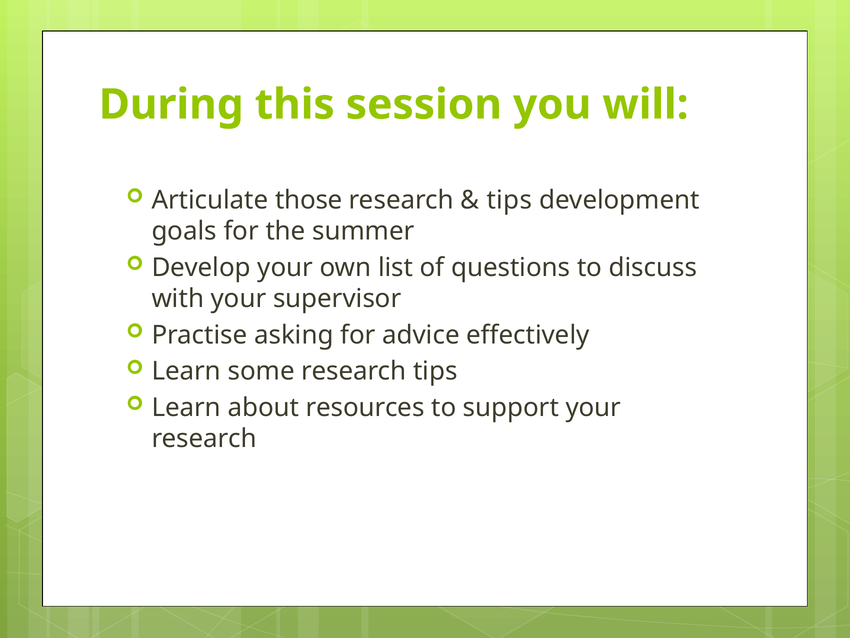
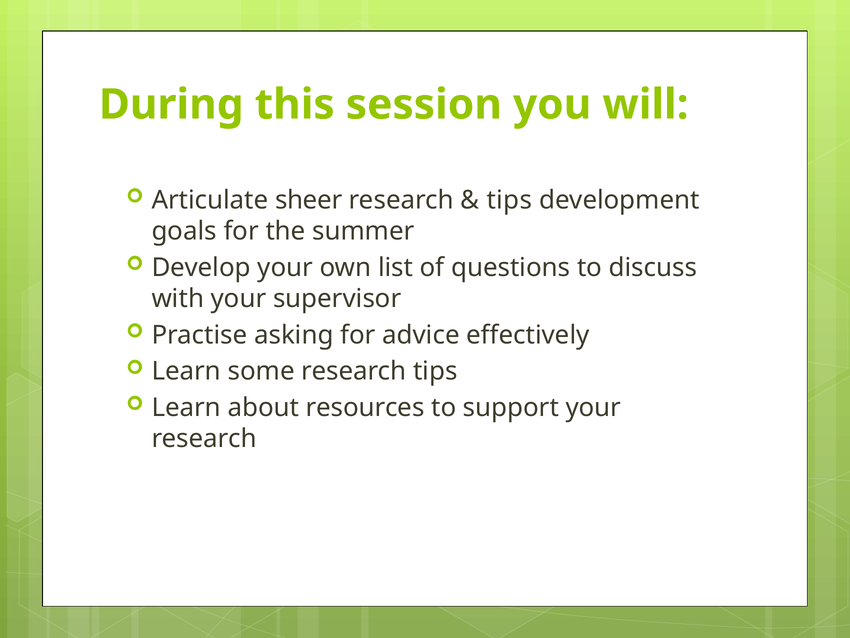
those: those -> sheer (309, 200)
